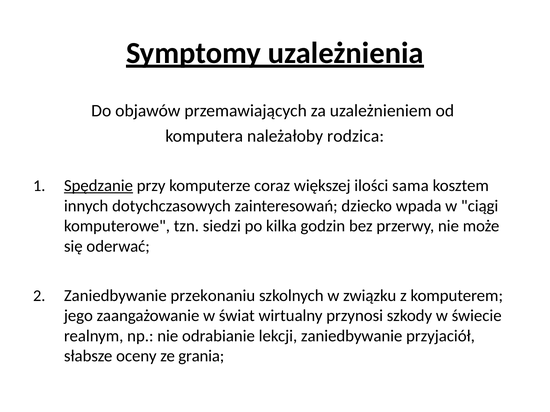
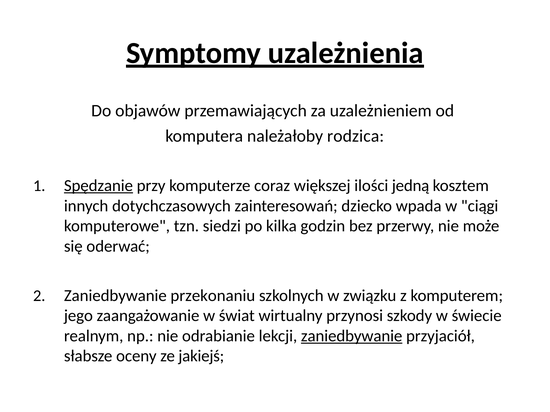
sama: sama -> jedną (411, 186)
zaniedbywanie underline: none -> present (352, 336)
grania: grania -> jakiejś (201, 356)
